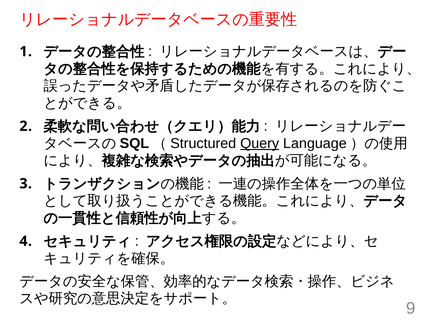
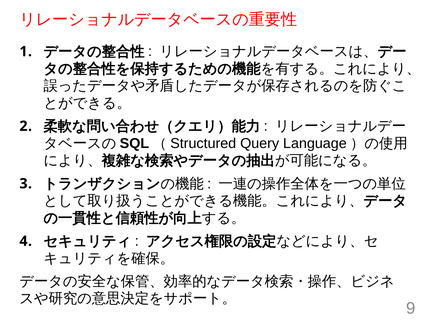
Query underline: present -> none (260, 143)
